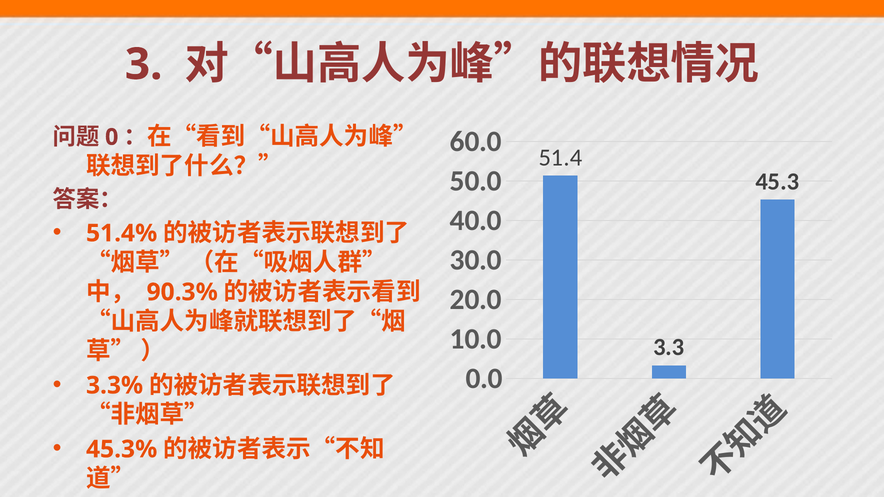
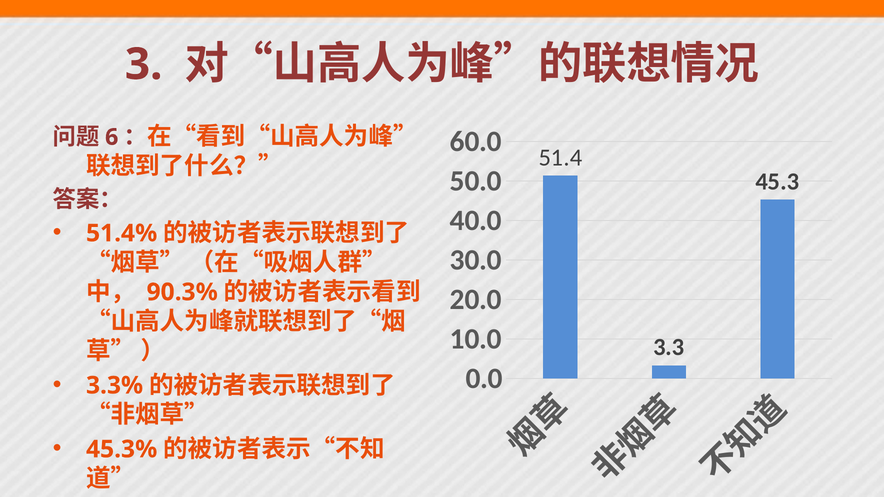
0: 0 -> 6 (112, 137)
